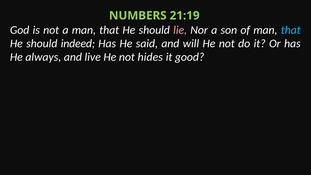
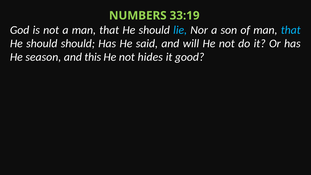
21:19: 21:19 -> 33:19 (185, 16)
lie colour: pink -> light blue (180, 30)
should indeed: indeed -> should (78, 43)
always: always -> season (43, 57)
live: live -> this (93, 57)
